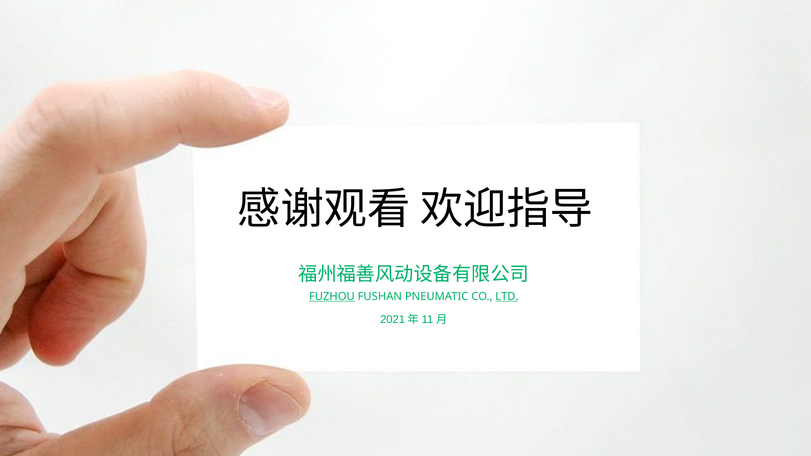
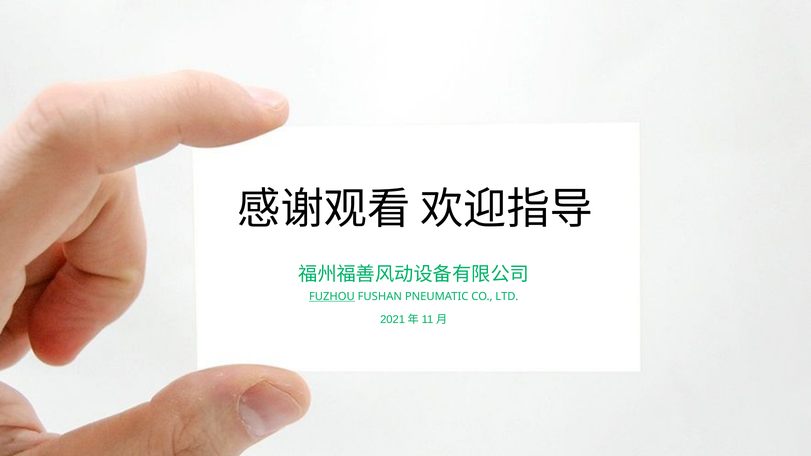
LTD underline: present -> none (507, 297)
